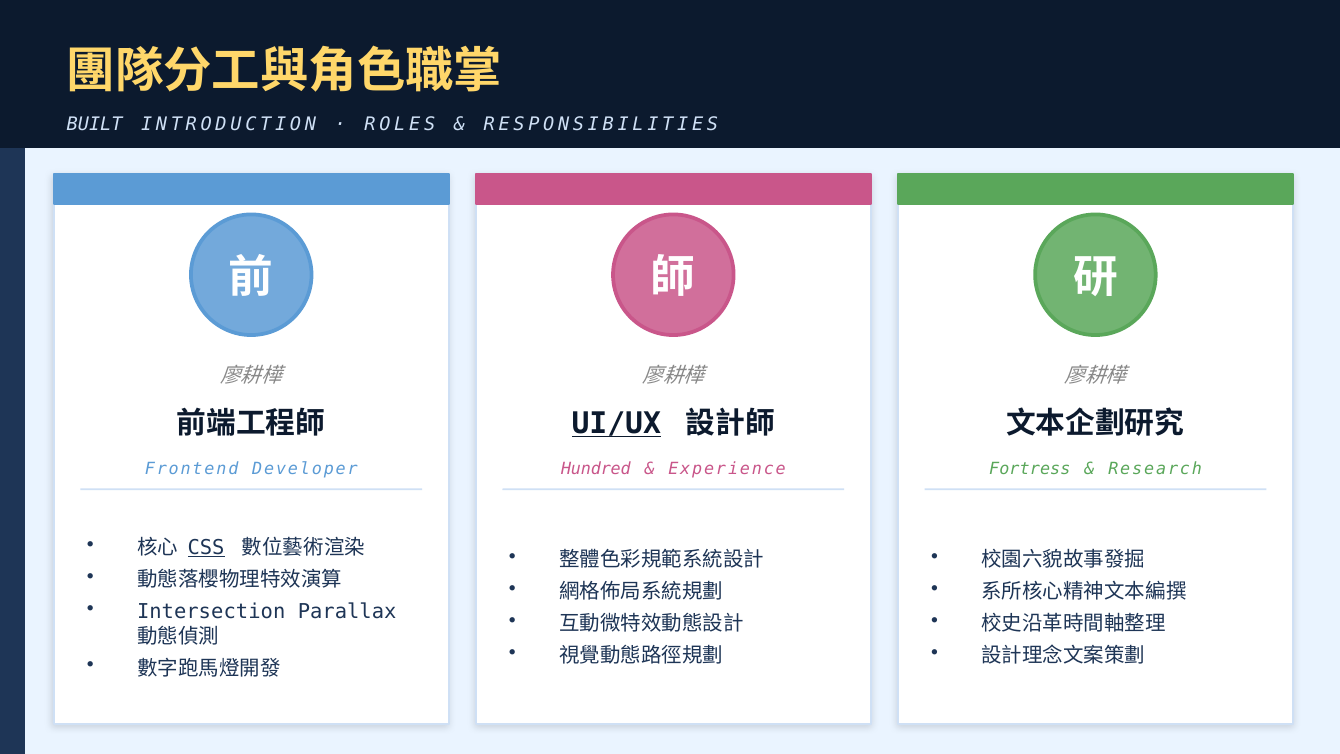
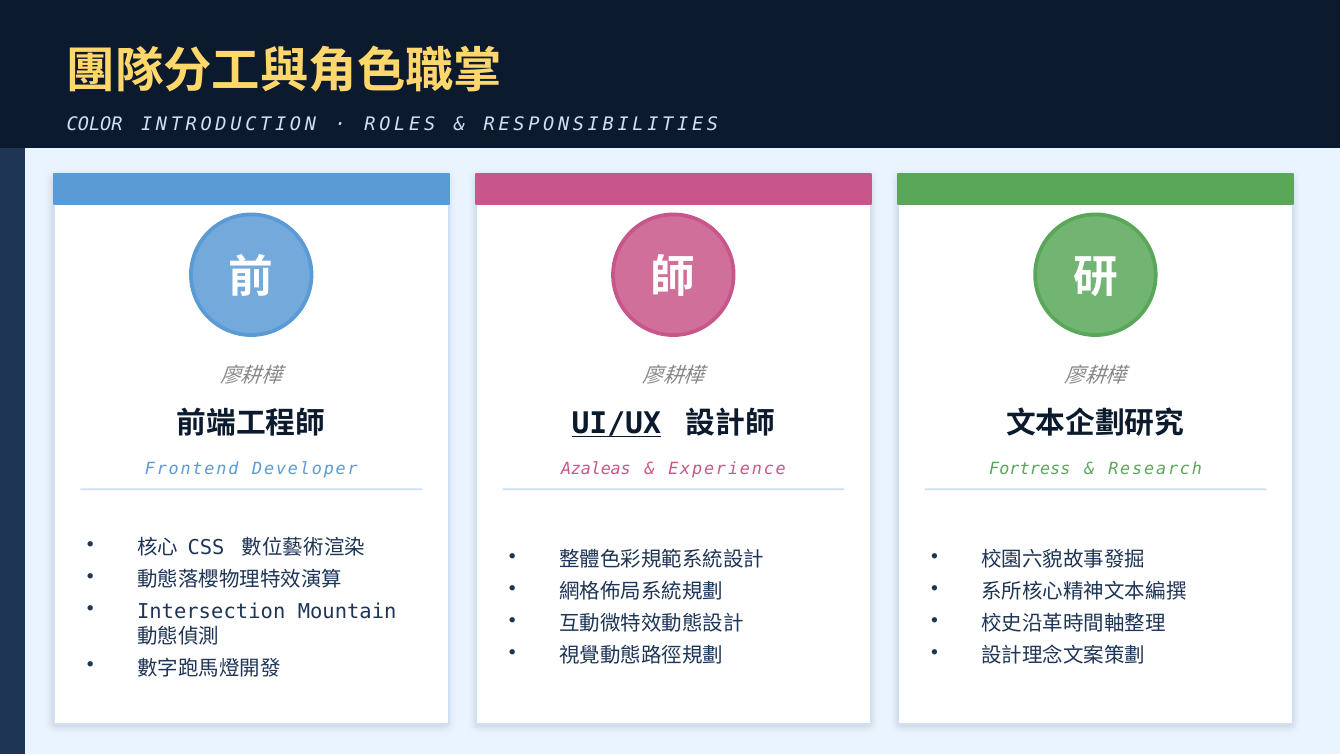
BUILT: BUILT -> COLOR (95, 125)
Hundred: Hundred -> Azaleas (596, 469)
CSS underline: present -> none (206, 547)
Parallax: Parallax -> Mountain (347, 611)
